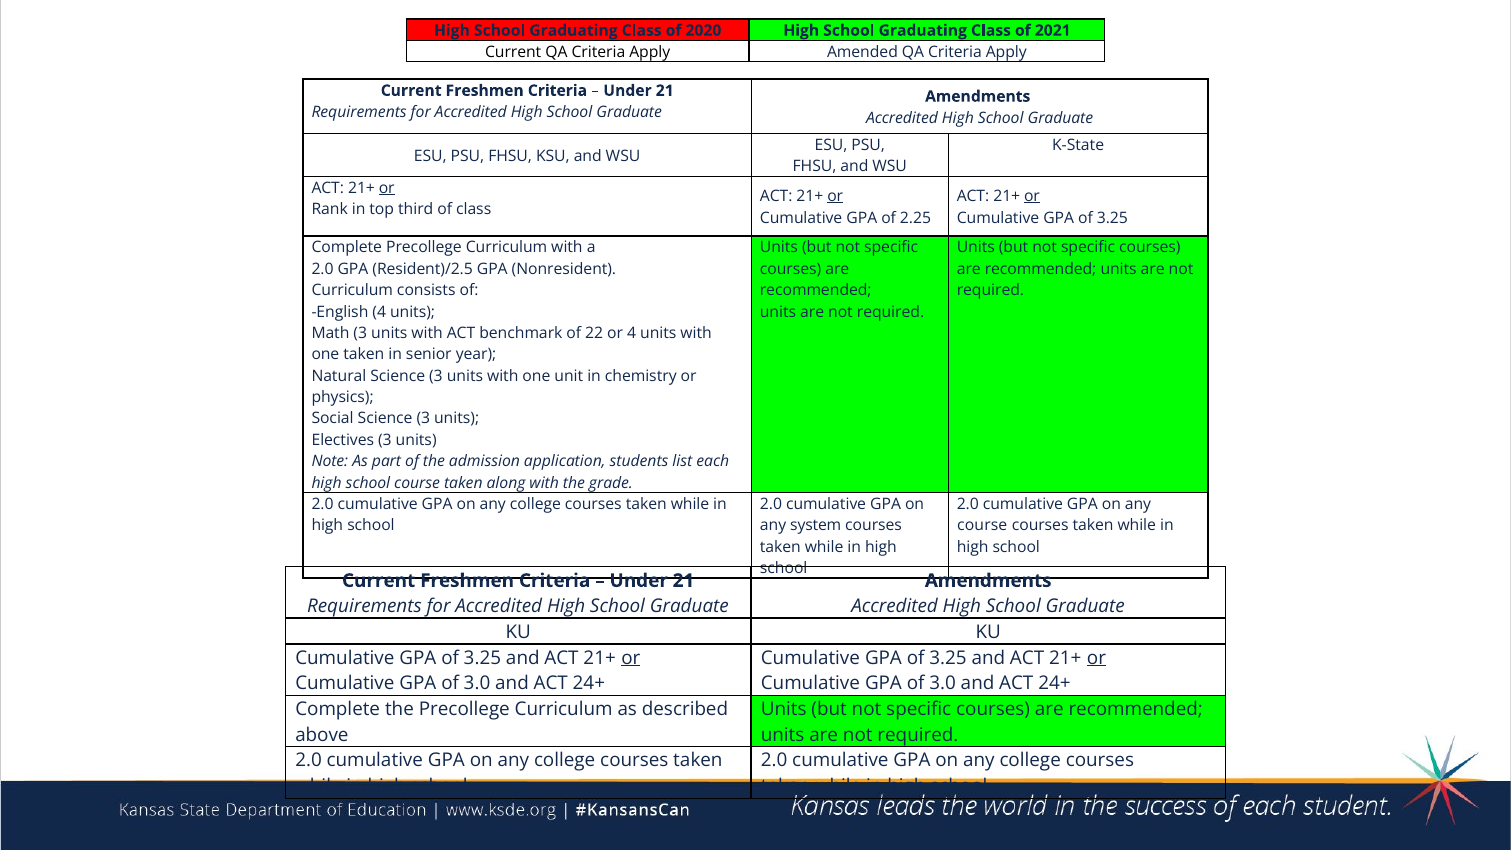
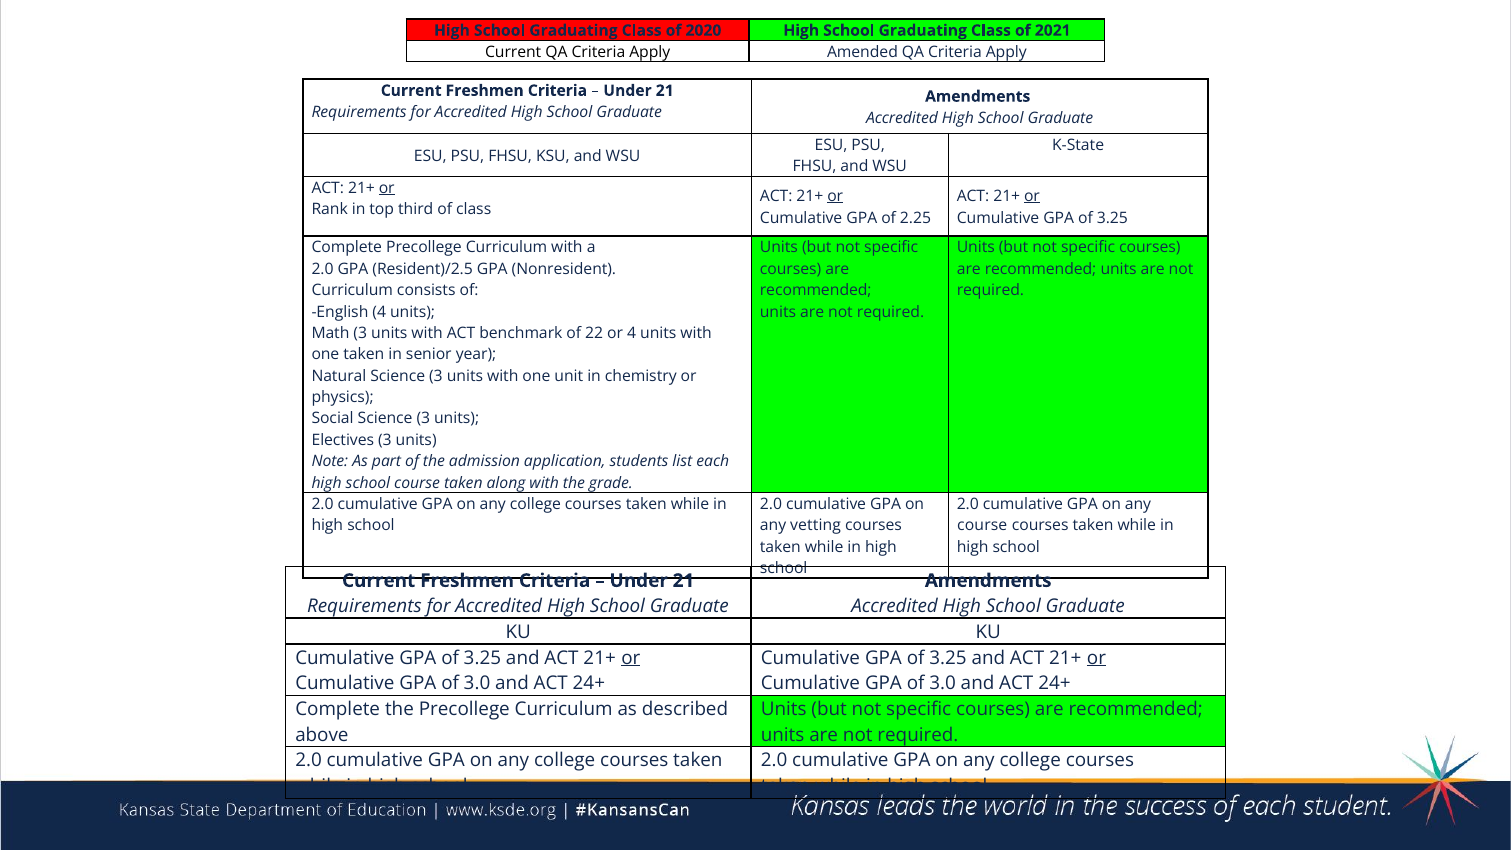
system: system -> vetting (816, 526)
